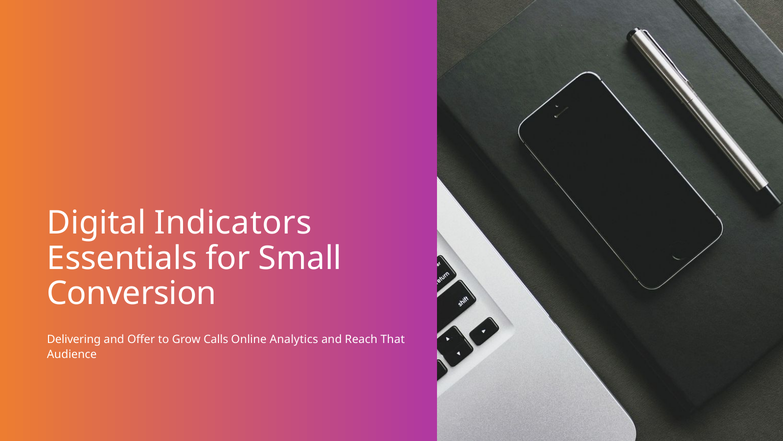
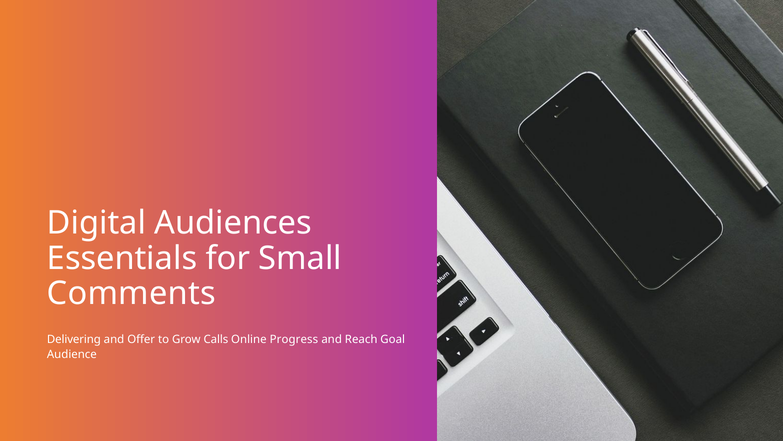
Indicators: Indicators -> Audiences (233, 223)
Conversion: Conversion -> Comments (131, 293)
Analytics: Analytics -> Progress (294, 339)
That: That -> Goal (393, 339)
